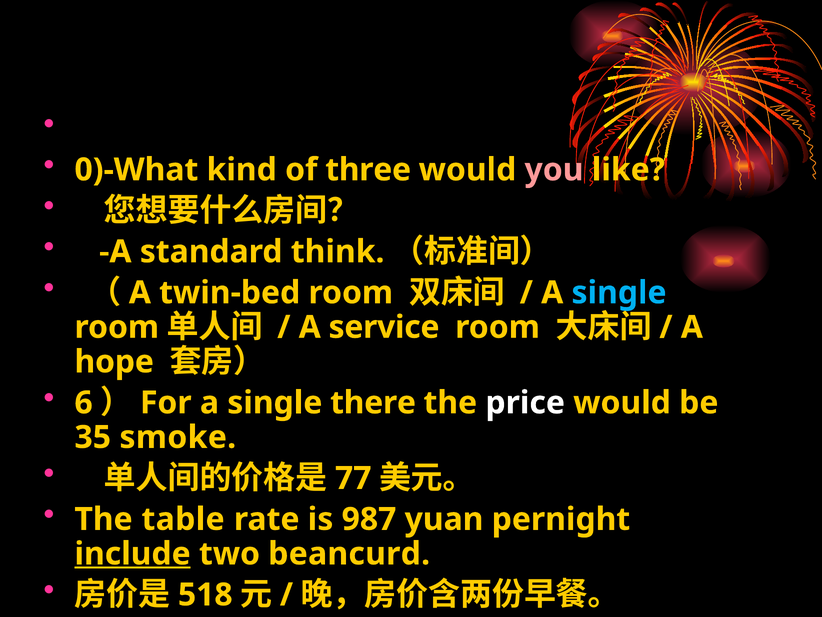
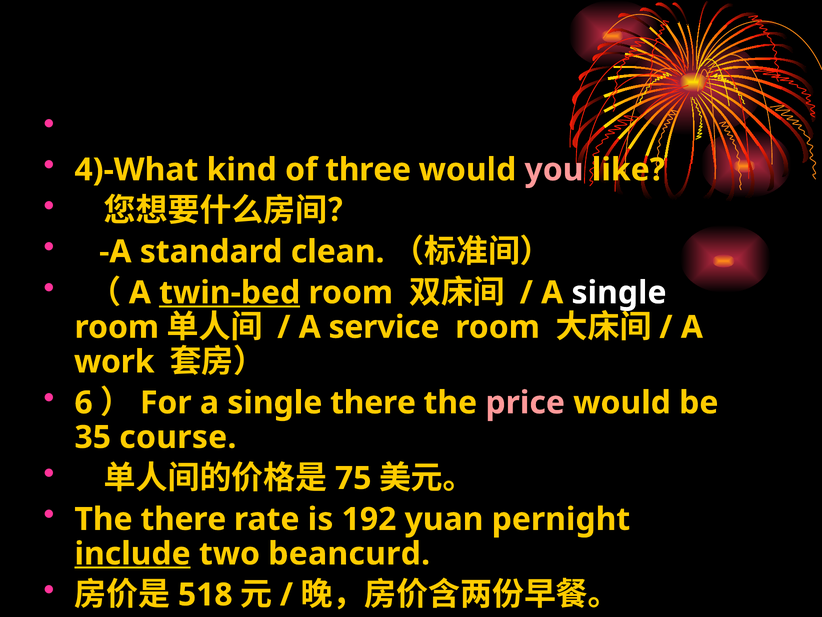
0)-What: 0)-What -> 4)-What (136, 170)
think: think -> clean (338, 252)
twin-bed underline: none -> present (230, 292)
single colour: light blue -> white (619, 292)
hope: hope -> work (114, 362)
price colour: white -> pink (525, 402)
smoke: smoke -> course (178, 437)
77: 77 -> 75 (353, 478)
The table: table -> there (183, 519)
987: 987 -> 192 (369, 519)
